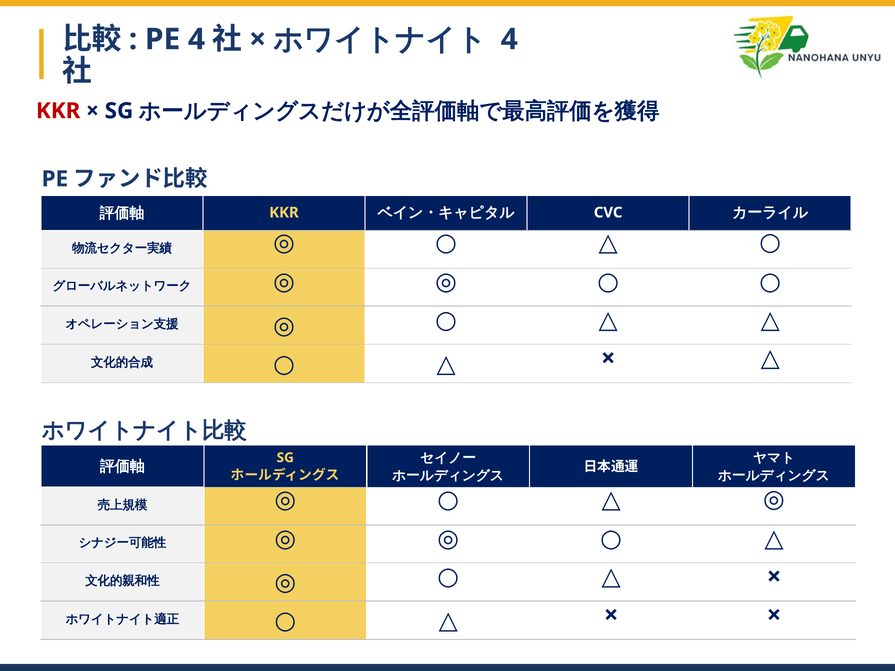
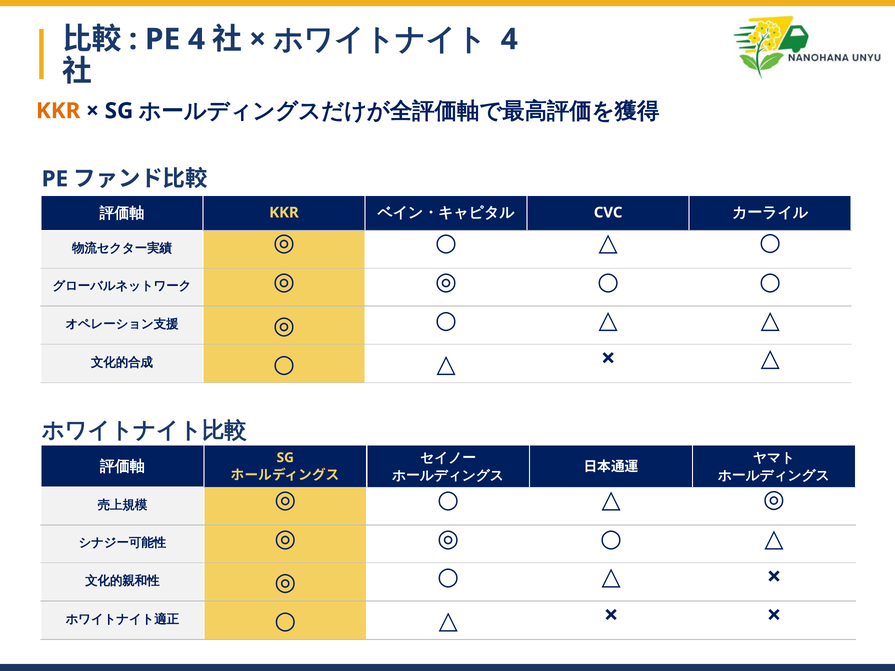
KKR colour: red -> orange (58, 111)
